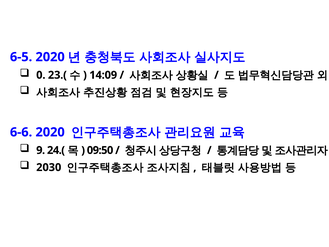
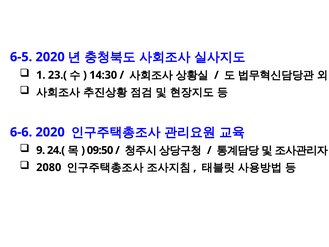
0: 0 -> 1 (41, 75)
14:09: 14:09 -> 14:30 (103, 75)
2030: 2030 -> 2080 (49, 167)
